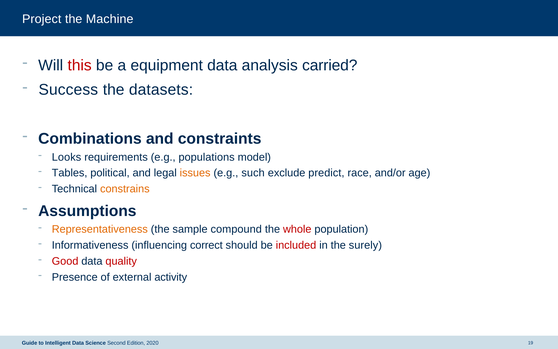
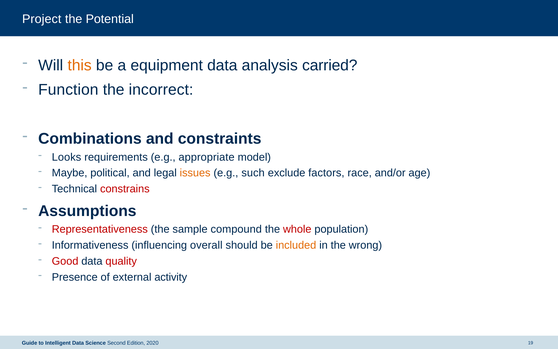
Machine: Machine -> Potential (110, 19)
this colour: red -> orange (80, 65)
Success: Success -> Function (68, 90)
datasets: datasets -> incorrect (161, 90)
populations: populations -> appropriate (207, 157)
Tables: Tables -> Maybe (70, 173)
predict: predict -> factors (326, 173)
constrains colour: orange -> red (125, 189)
Representativeness colour: orange -> red (100, 229)
correct: correct -> overall (206, 245)
included colour: red -> orange (296, 245)
surely: surely -> wrong (365, 245)
